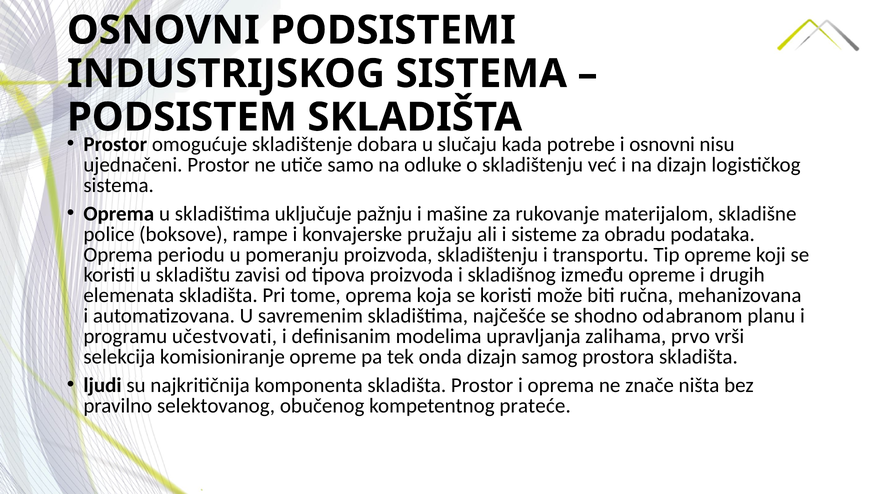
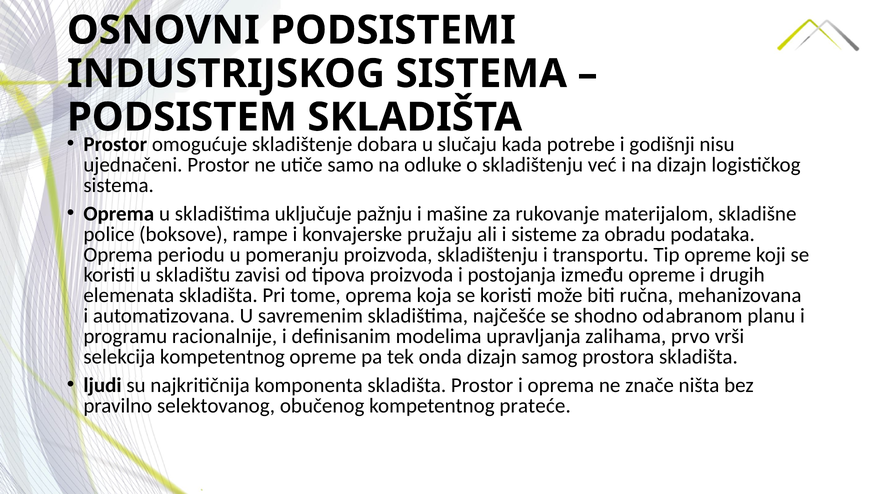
i osnovni: osnovni -> godišnji (662, 144)
skladišnog: skladišnog -> postojanja (512, 275)
učestvovati: učestvovati -> racionalnije (225, 336)
selekcija komisioniranje: komisioniranje -> kompetentnog (222, 357)
